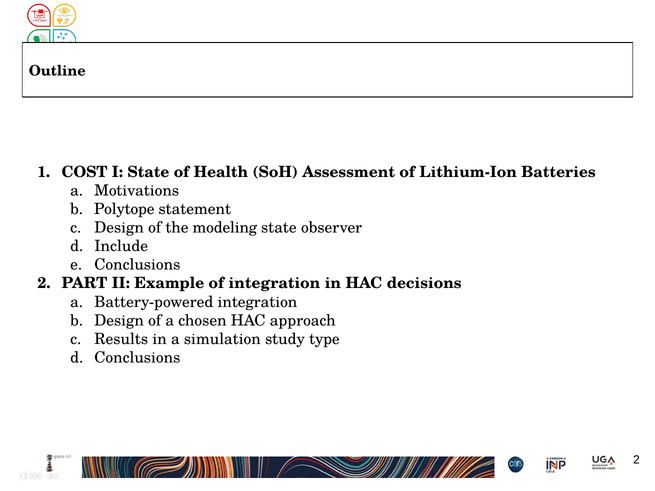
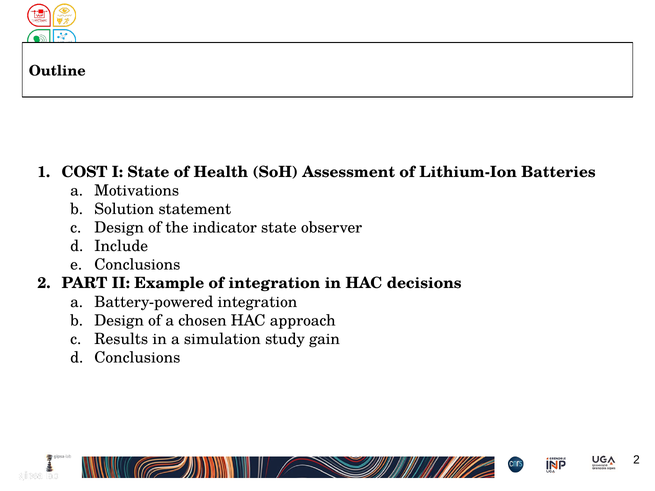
Polytope: Polytope -> Solution (124, 209)
modeling: modeling -> indicator (225, 228)
type: type -> gain (324, 339)
